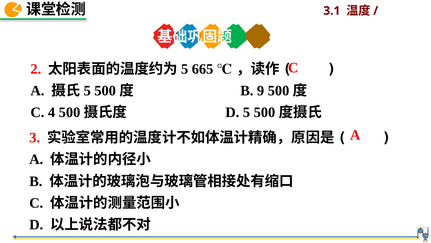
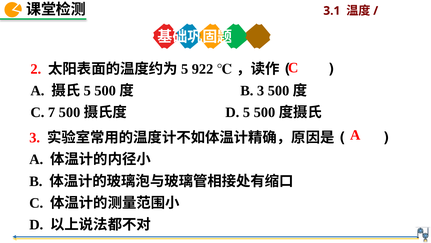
665: 665 -> 922 (203, 69)
B 9: 9 -> 3 (261, 91)
4: 4 -> 7 (52, 112)
